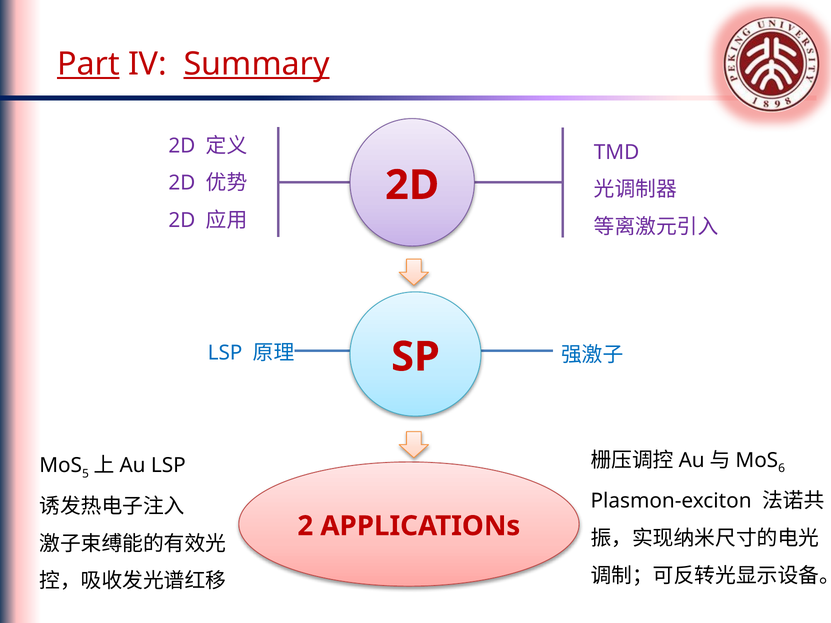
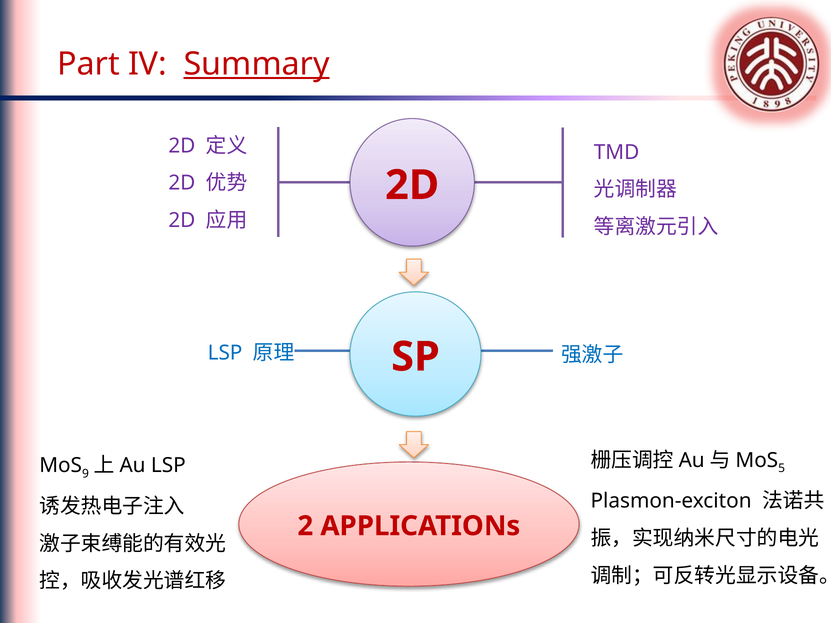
Part underline: present -> none (88, 64)
6: 6 -> 5 (782, 468)
5: 5 -> 9 (85, 474)
